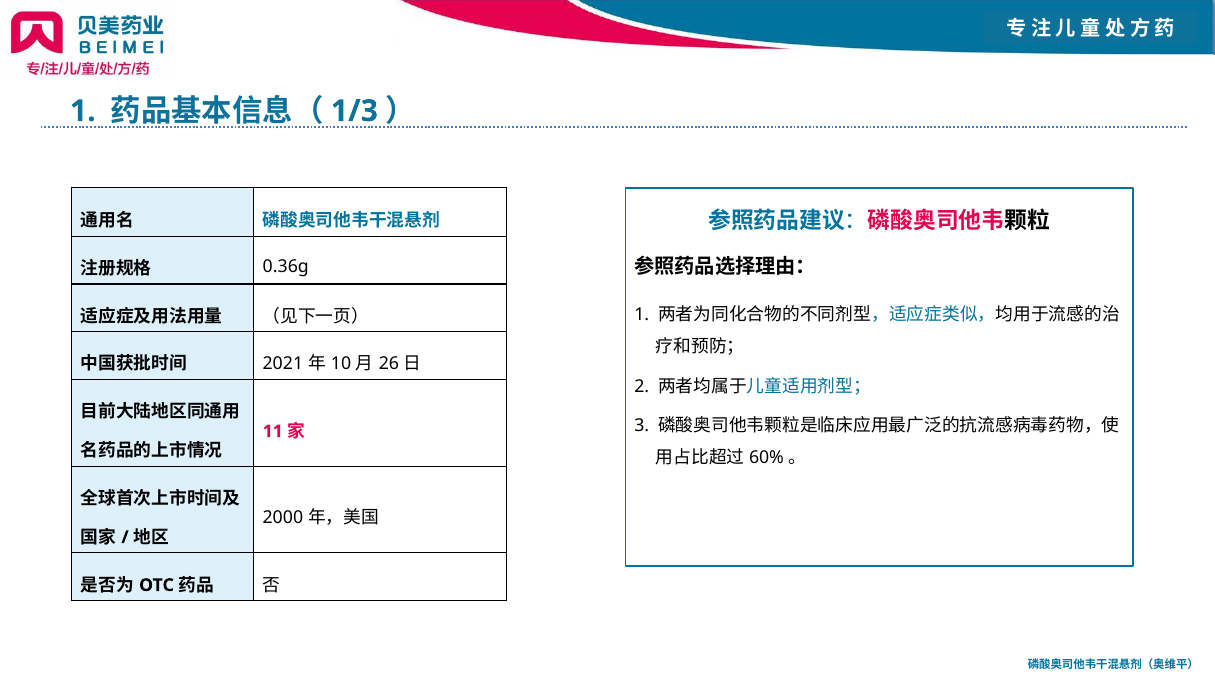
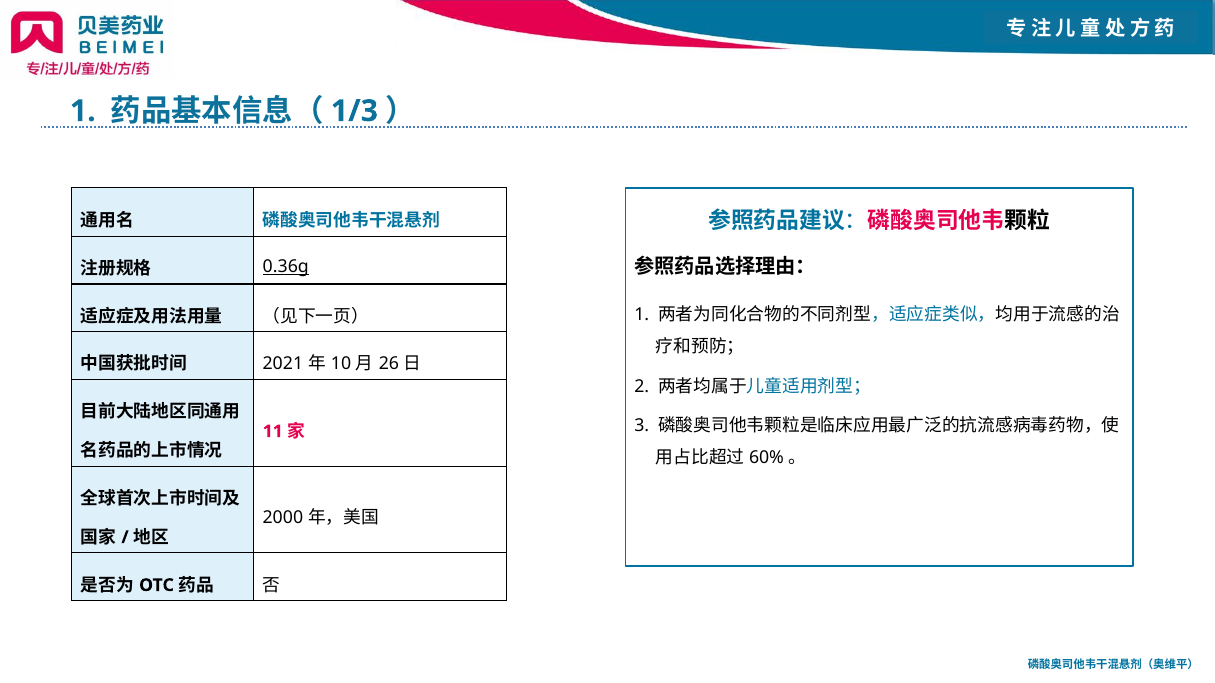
0.36g underline: none -> present (286, 267)
